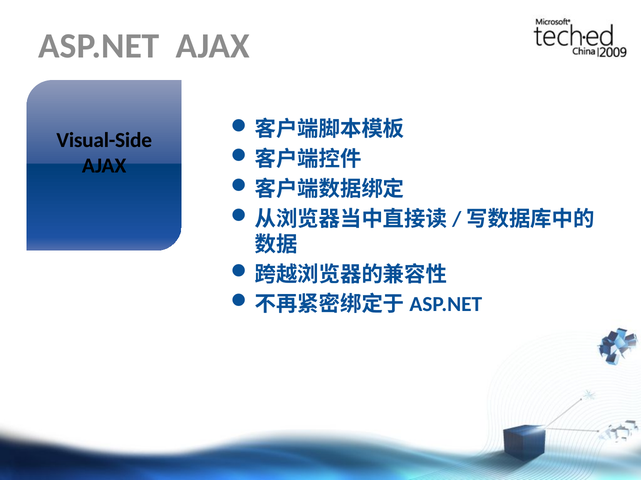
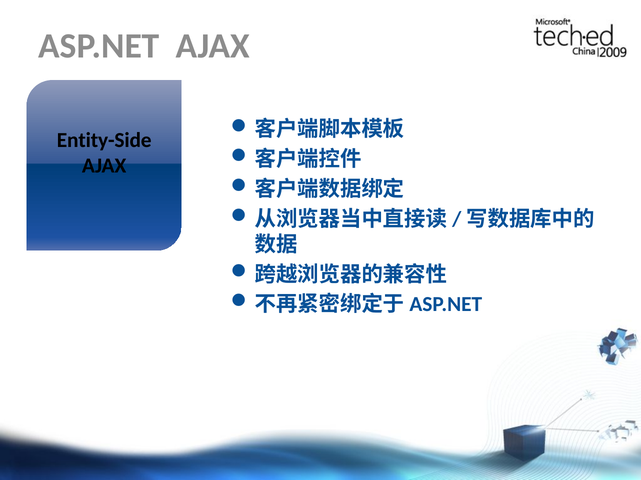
Visual-Side: Visual-Side -> Entity-Side (104, 140)
